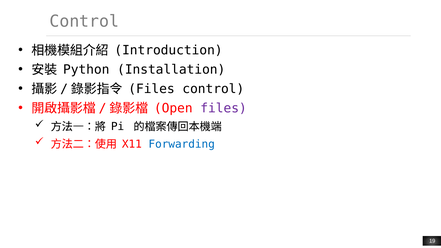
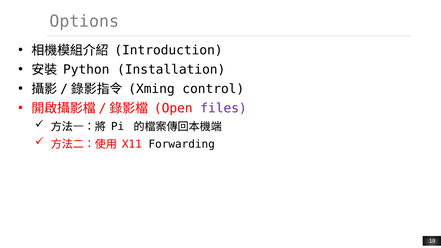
Control: Control -> Options (84, 21)
Files: Files -> Xming (152, 89)
Forwarding colour: blue -> black (182, 144)
